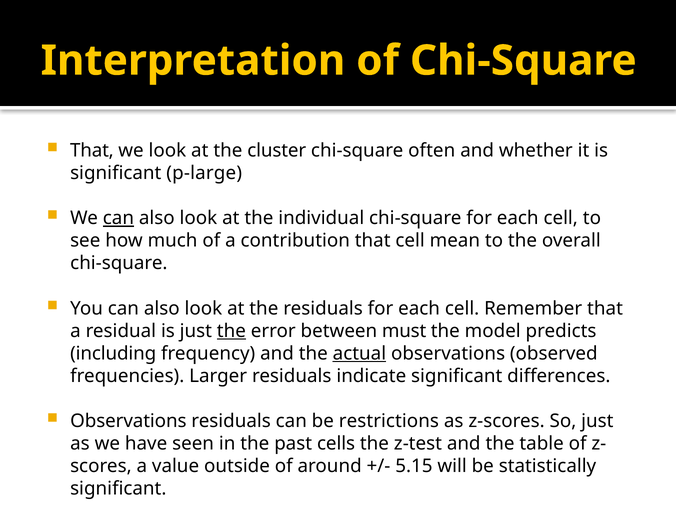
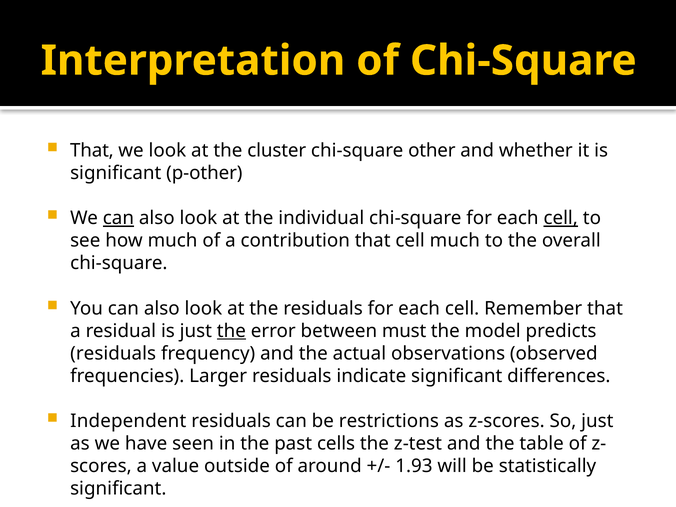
often: often -> other (432, 151)
p-large: p-large -> p-other (204, 173)
cell underline: none -> present (561, 218)
cell mean: mean -> much (455, 241)
including: including -> residuals (113, 353)
actual underline: present -> none (359, 353)
Observations: Observations -> Independent (128, 421)
5.15: 5.15 -> 1.93 (414, 466)
